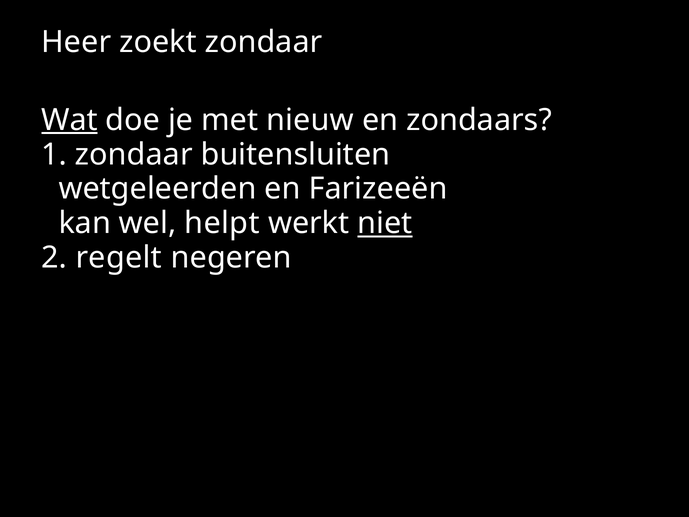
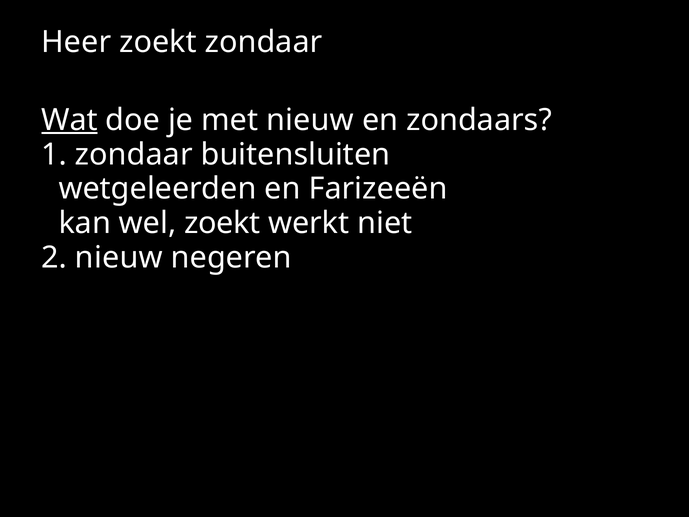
wel helpt: helpt -> zoekt (222, 223)
niet underline: present -> none (385, 223)
2 regelt: regelt -> nieuw (119, 258)
